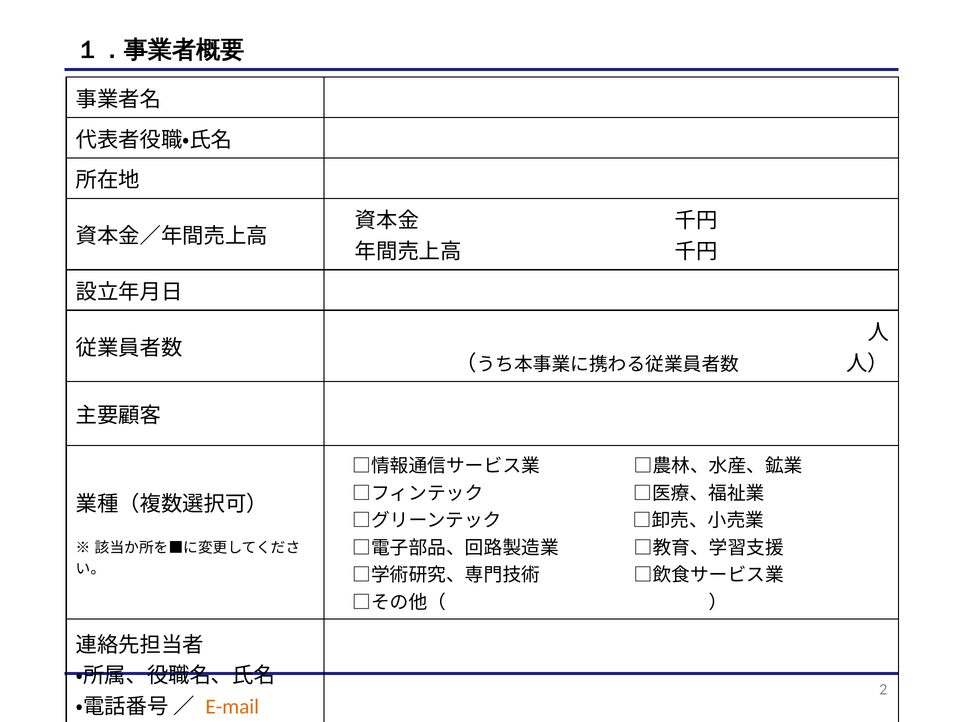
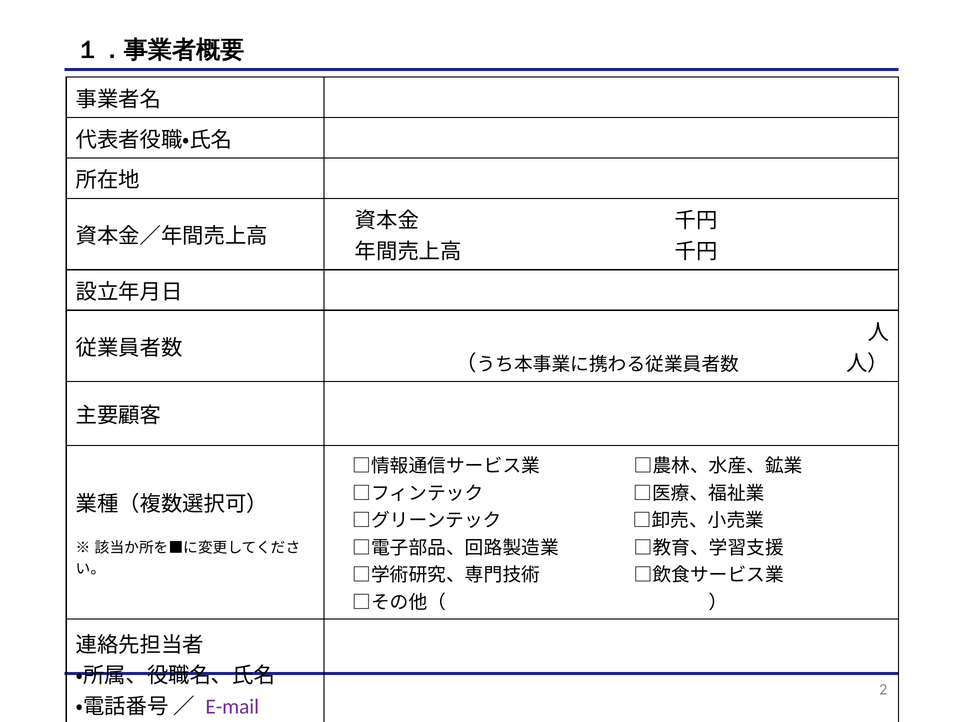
E-mail colour: orange -> purple (232, 707)
